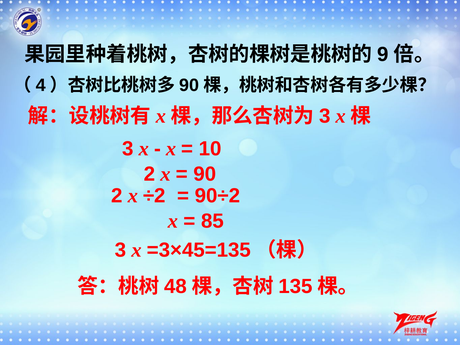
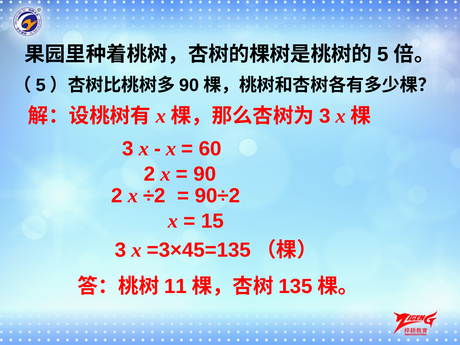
9: 9 -> 5 (383, 54)
4: 4 -> 5 (41, 85)
10: 10 -> 60 (210, 149)
85: 85 -> 15 (213, 221)
48: 48 -> 11 (175, 286)
